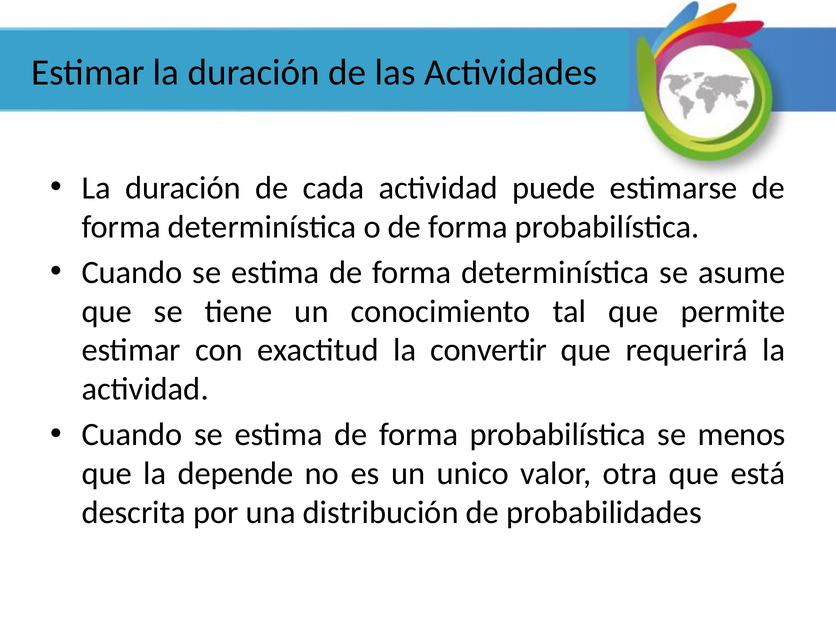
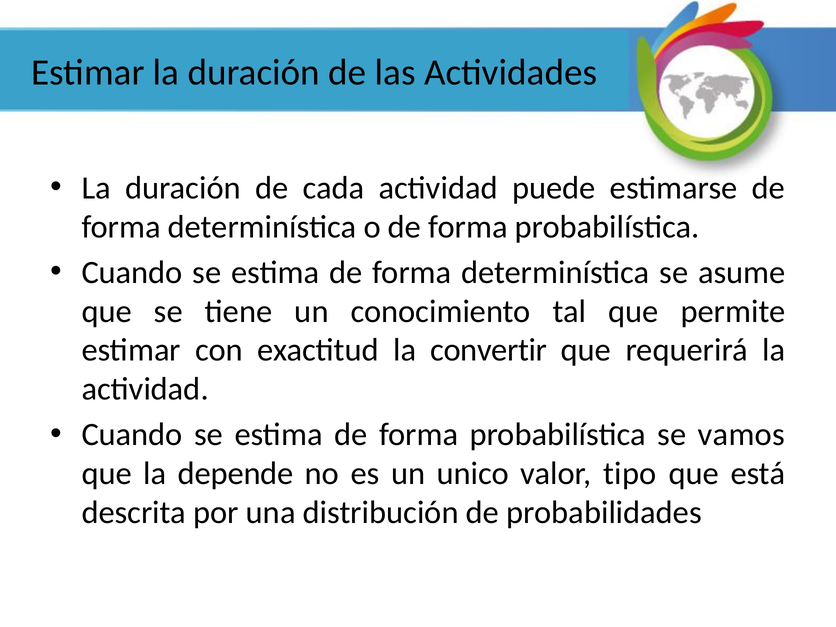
menos: menos -> vamos (742, 435)
otra: otra -> tipo (630, 474)
